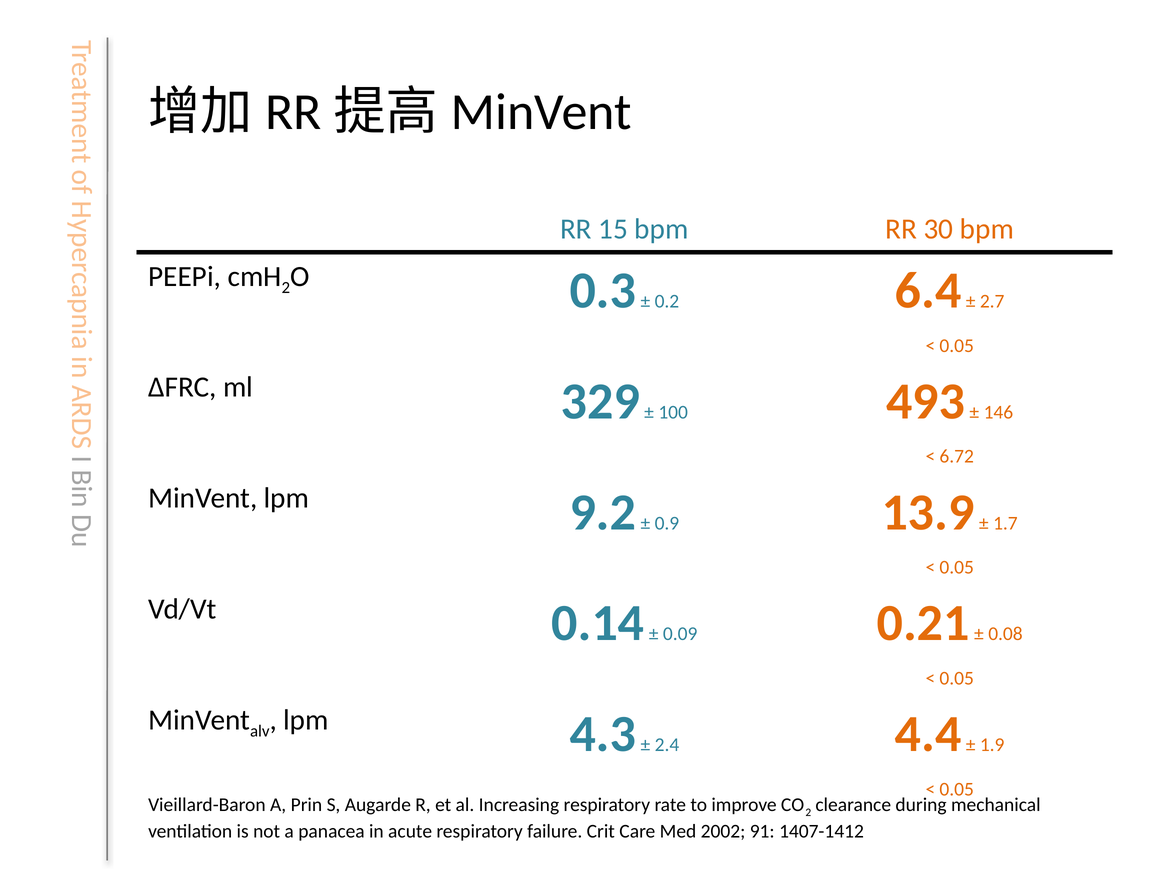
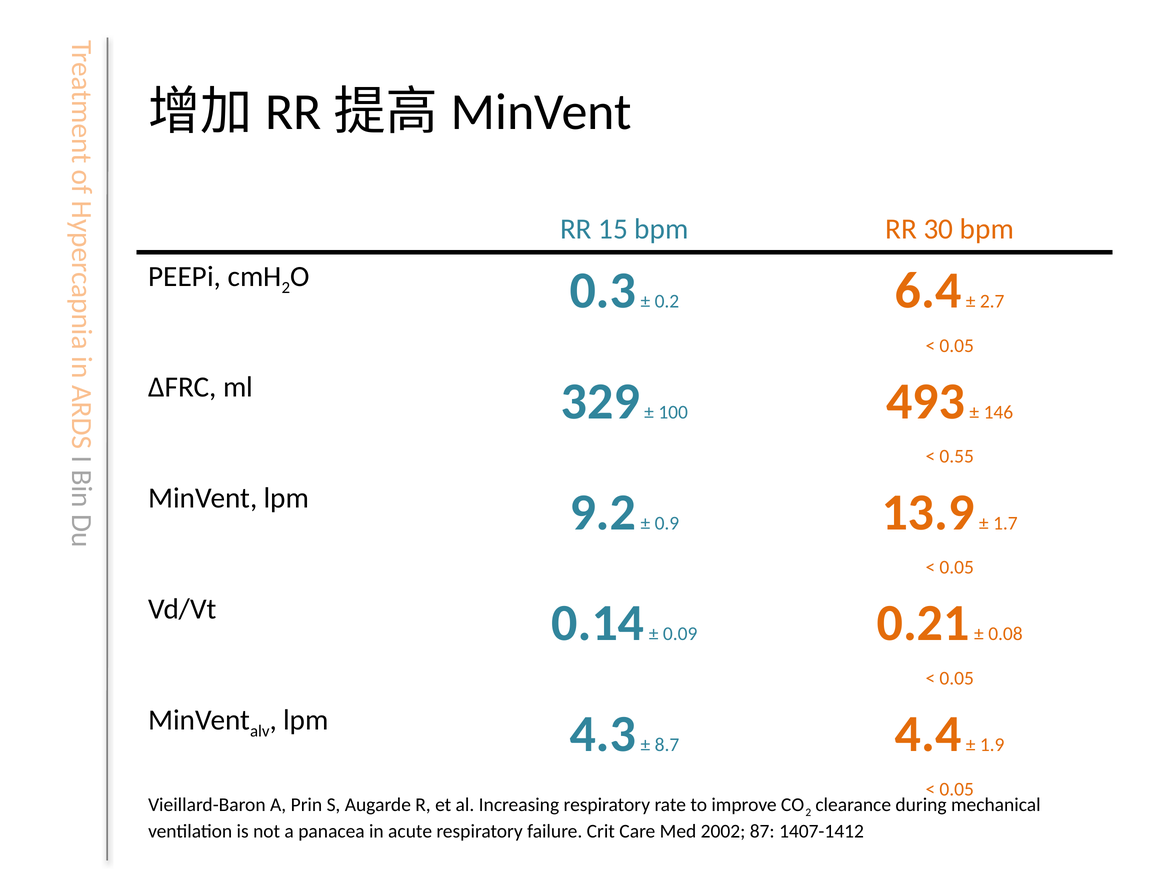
6.72: 6.72 -> 0.55 (957, 457)
2.4: 2.4 -> 8.7 (667, 745)
91: 91 -> 87 (762, 832)
